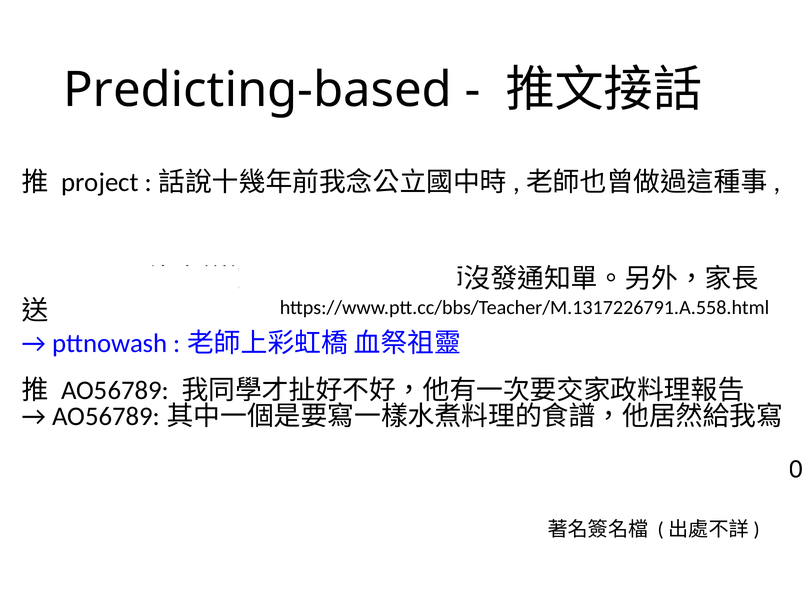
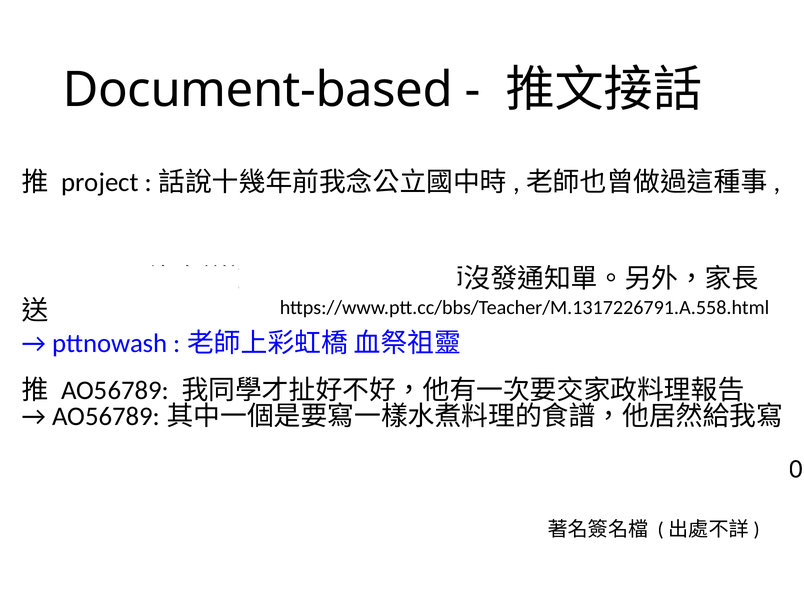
Predicting-based: Predicting-based -> Document-based (258, 90)
